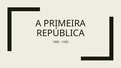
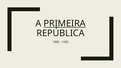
PRIMEIRA underline: none -> present (65, 23)
